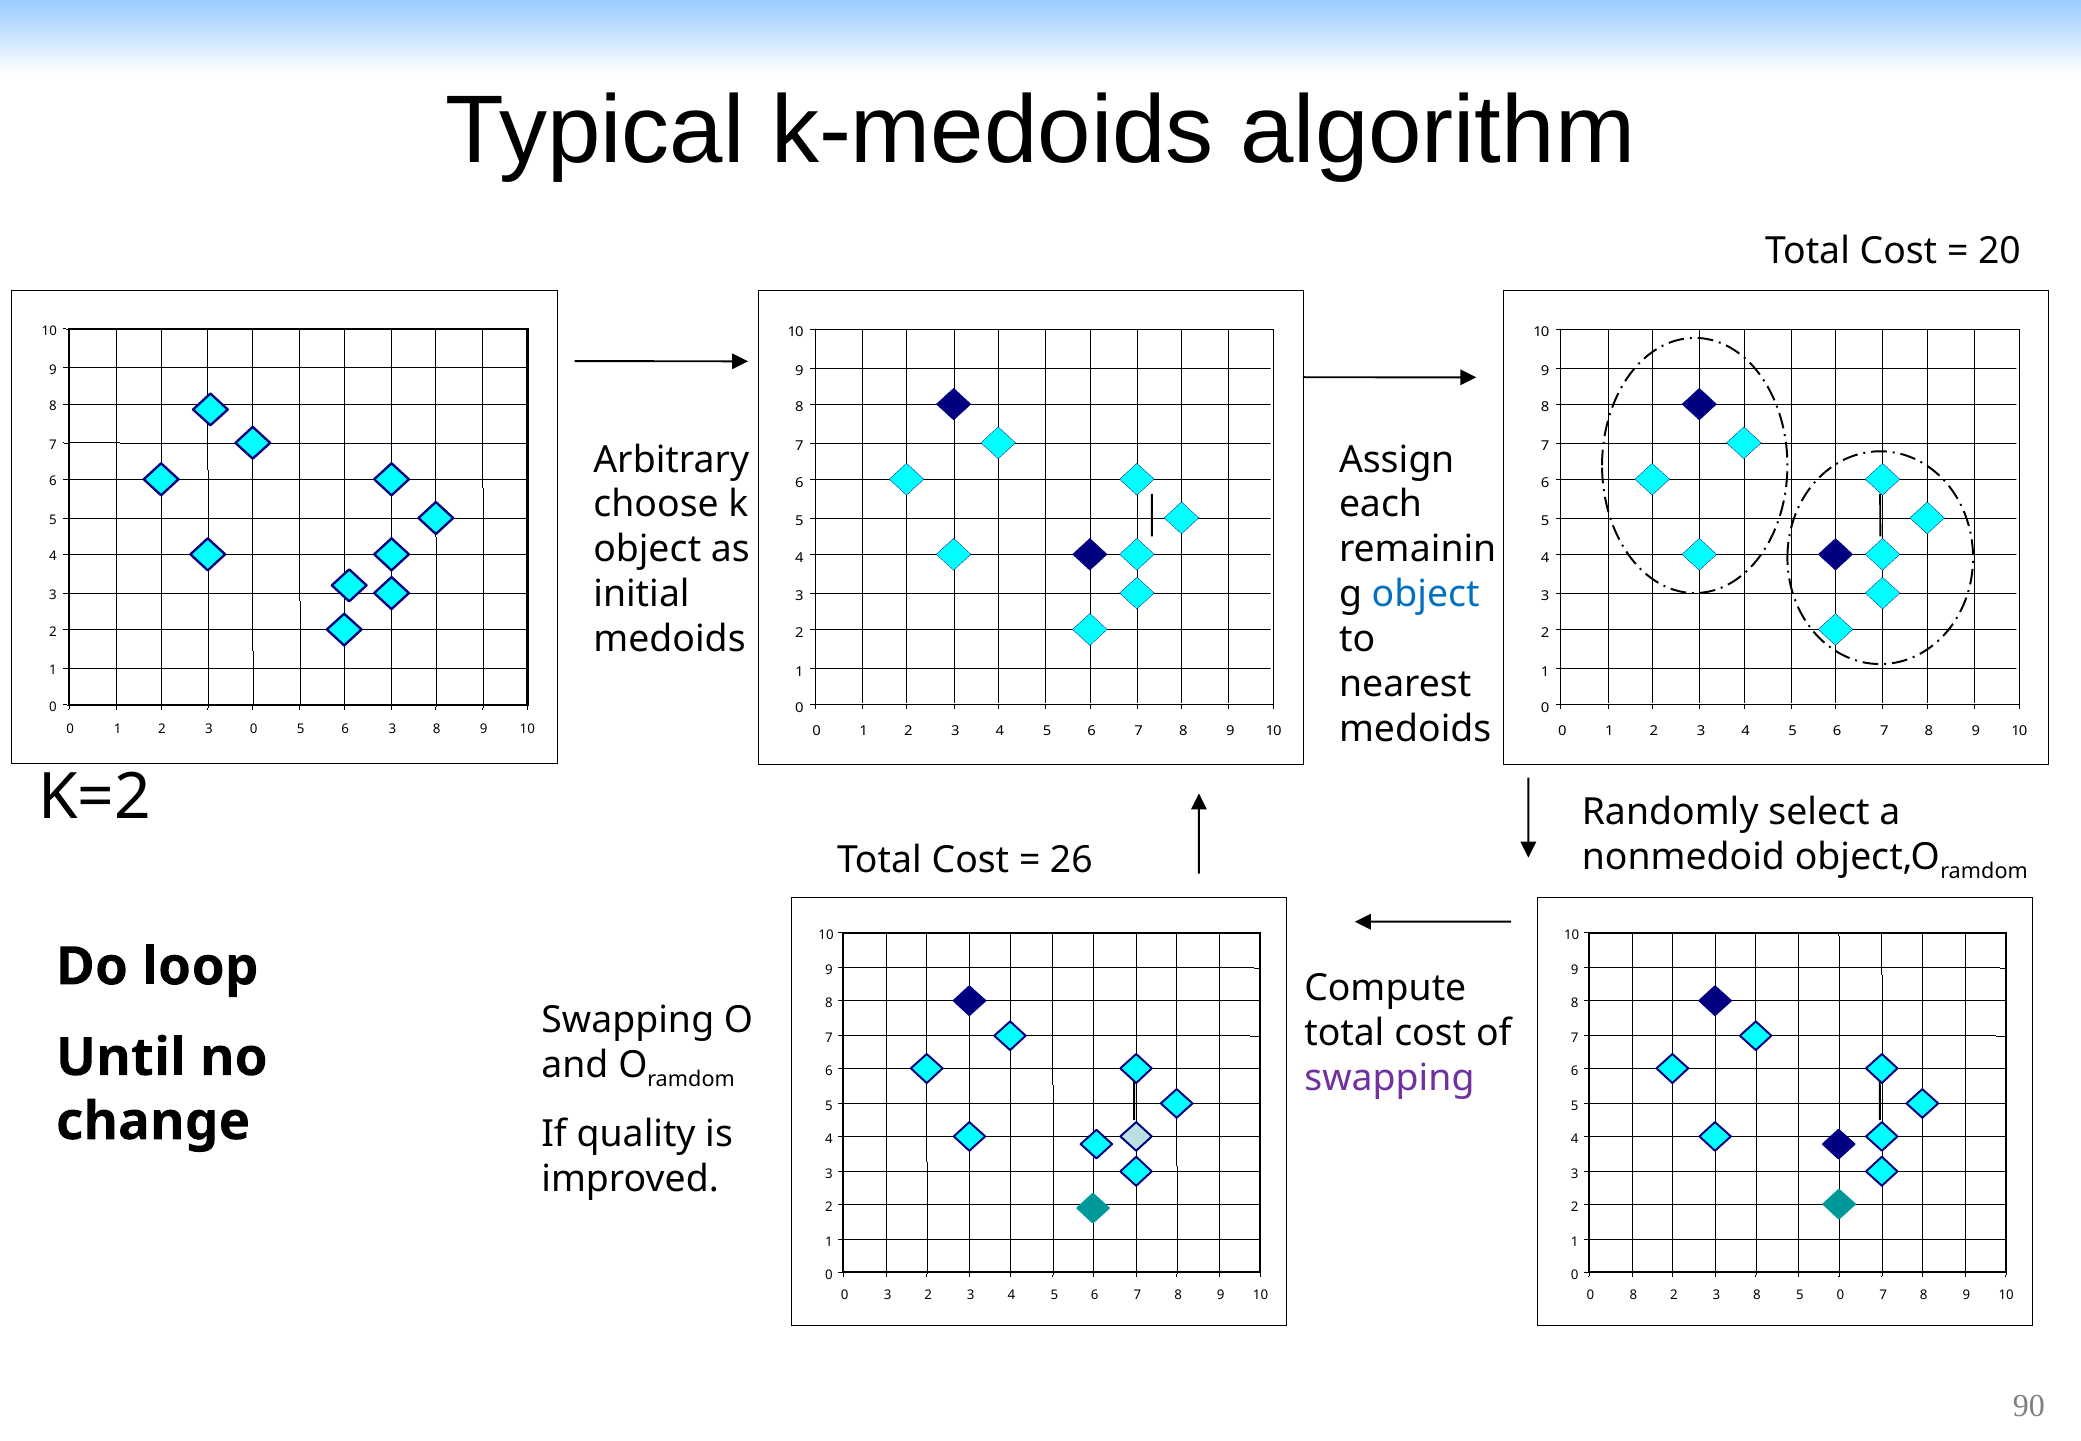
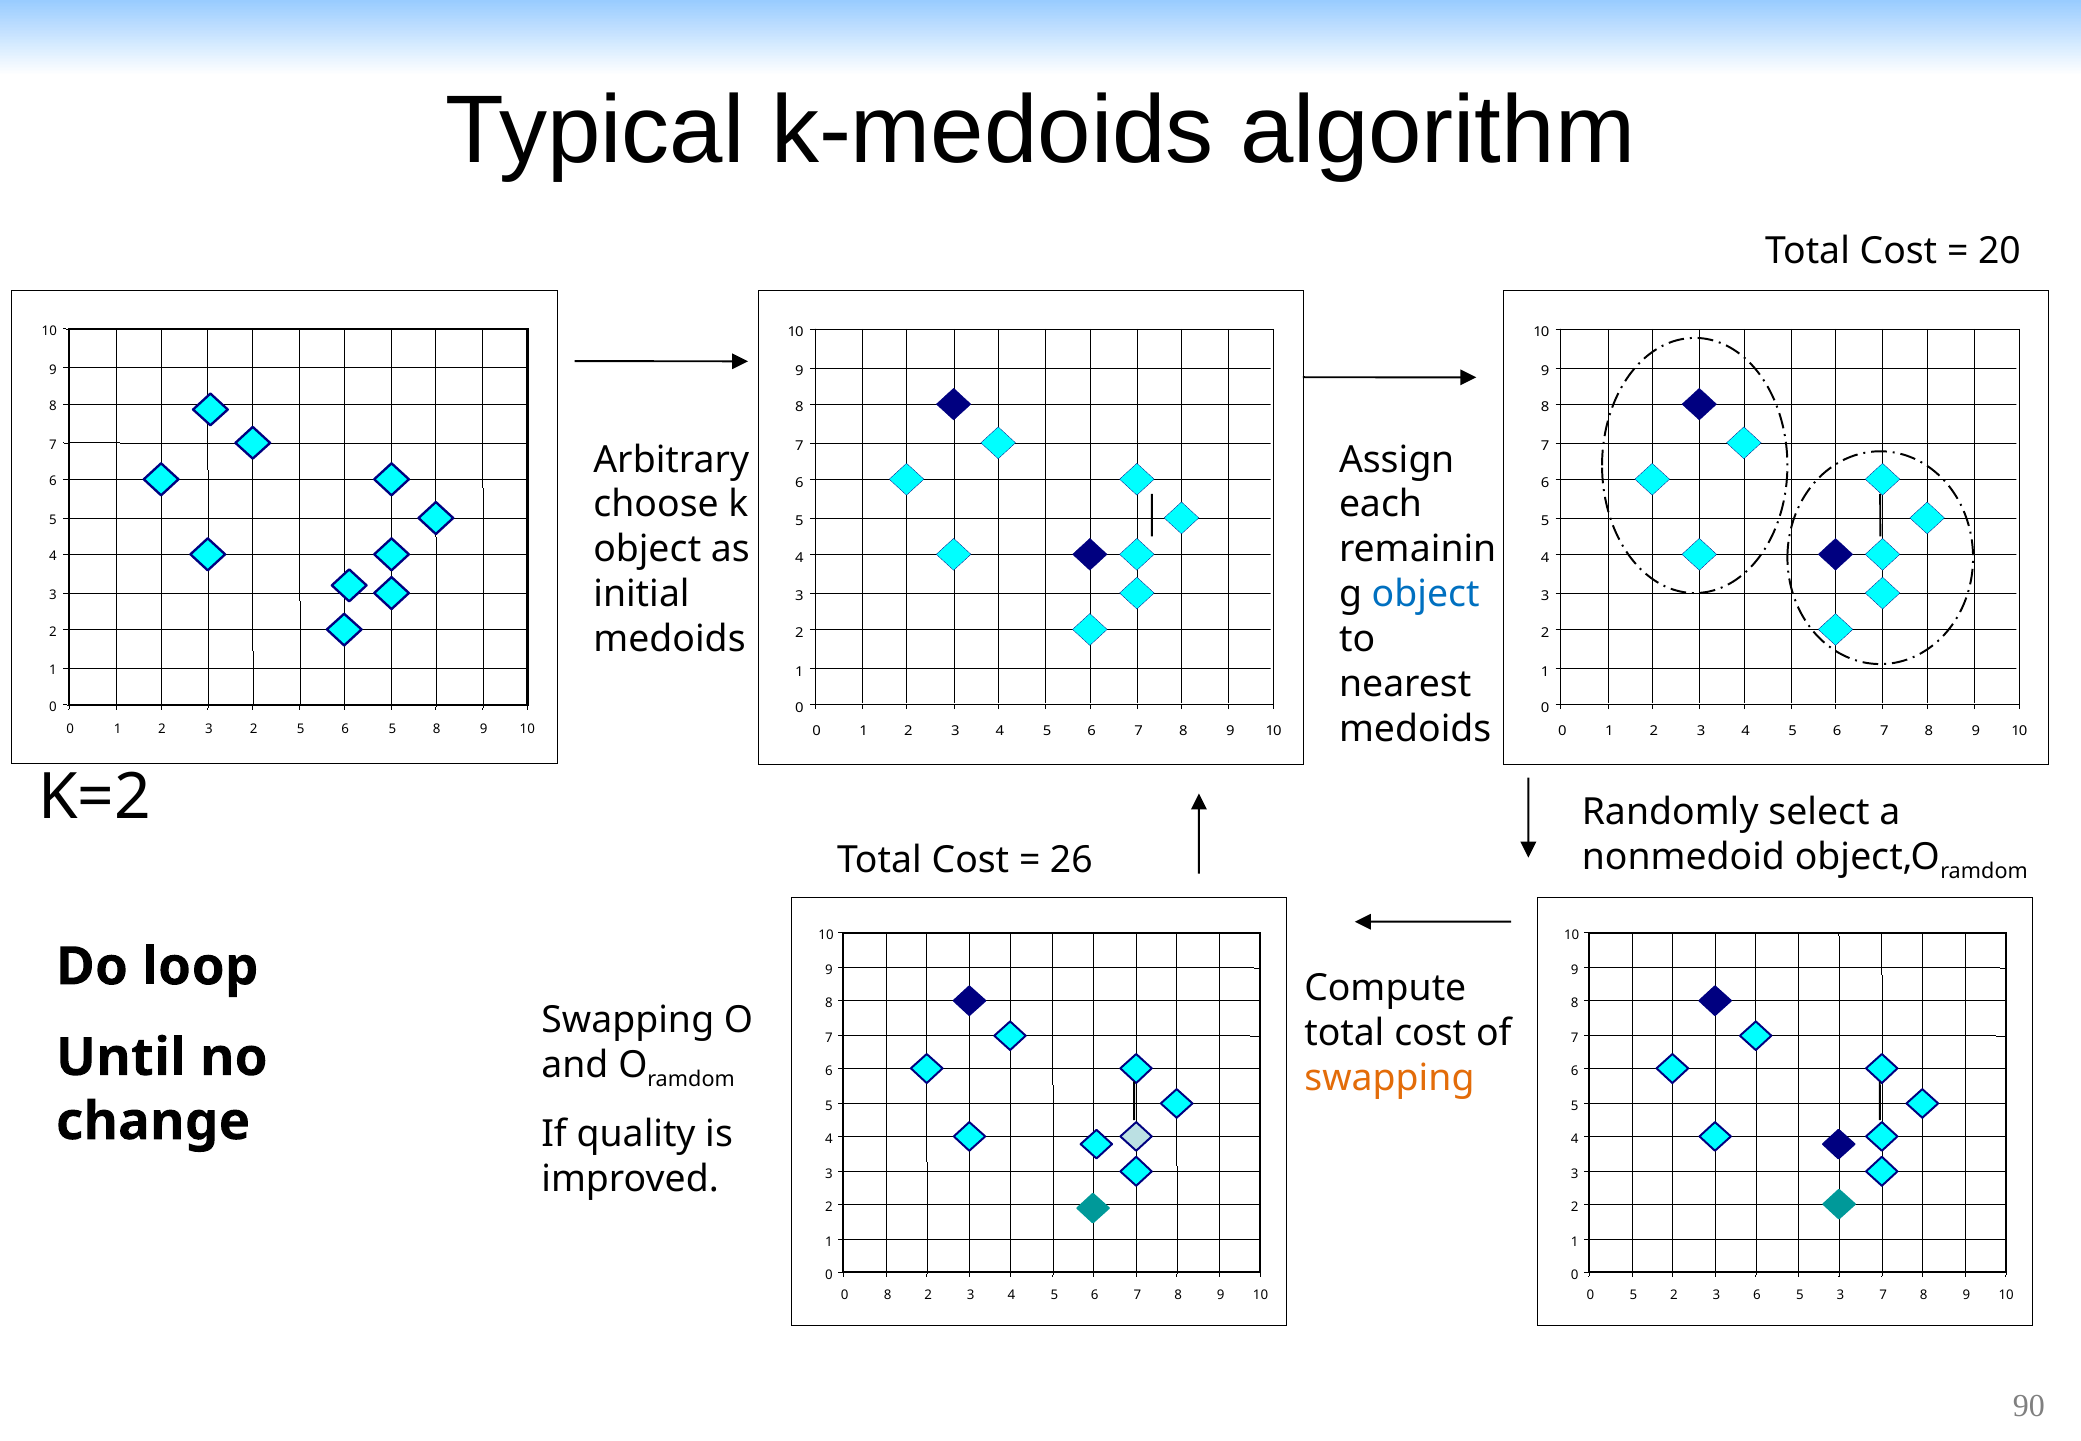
3 0: 0 -> 2 (254, 729)
5 6 3: 3 -> 5 (392, 729)
swapping colour: purple -> orange (1389, 1078)
0 3: 3 -> 8 (888, 1295)
0 8: 8 -> 5 (1633, 1295)
2 3 8: 8 -> 6 (1757, 1295)
5 0: 0 -> 3 (1840, 1295)
